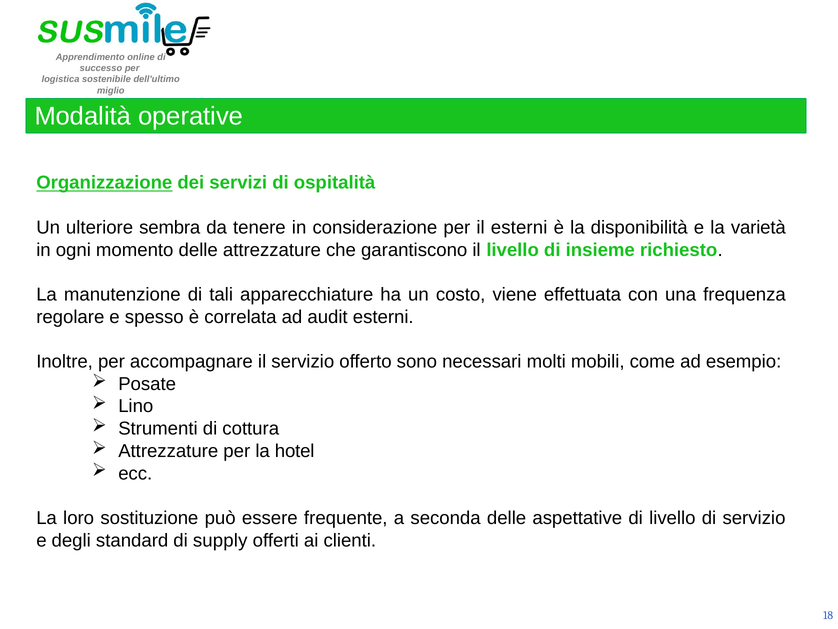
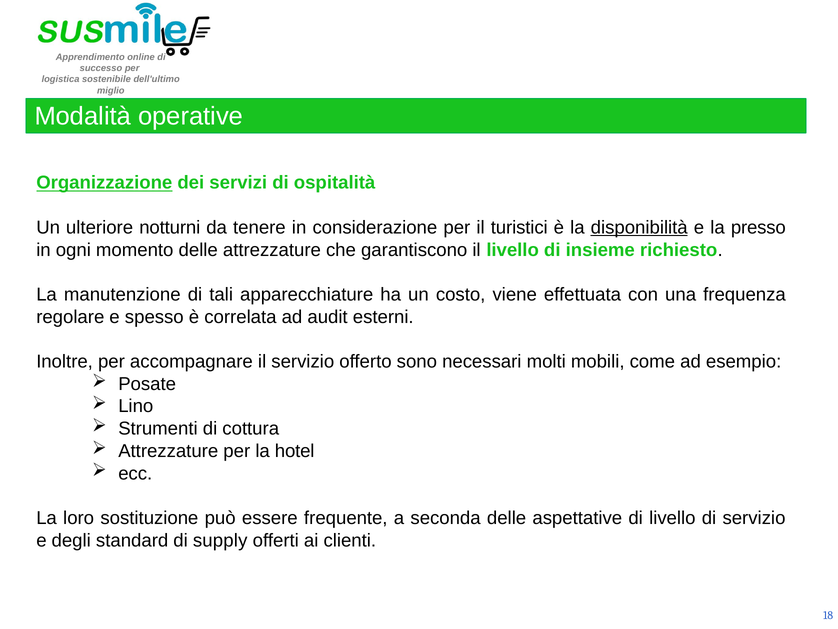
sembra: sembra -> notturni (170, 227)
il esterni: esterni -> turistici (519, 227)
disponibilità underline: none -> present (639, 227)
varietà: varietà -> presso (758, 227)
